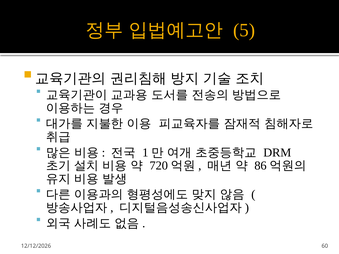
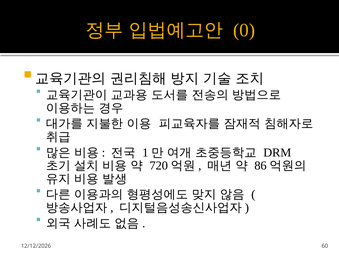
5: 5 -> 0 (244, 30)
